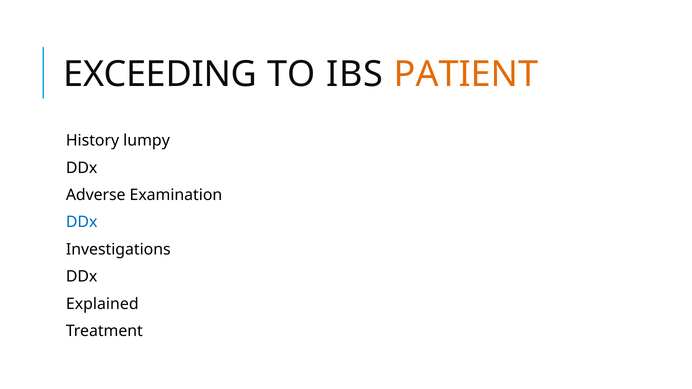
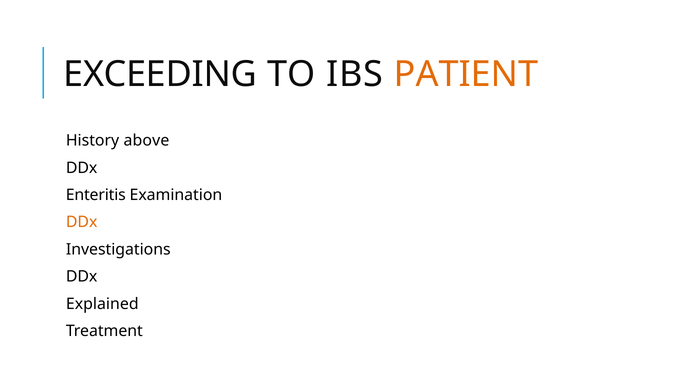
lumpy: lumpy -> above (146, 141)
Adverse: Adverse -> Enteritis (96, 195)
DDx colour: blue -> orange (82, 222)
